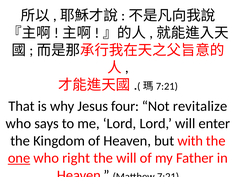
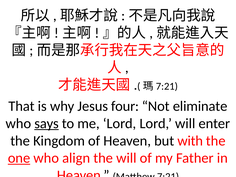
revitalize: revitalize -> eliminate (200, 106)
says underline: none -> present (47, 123)
right: right -> align (76, 158)
